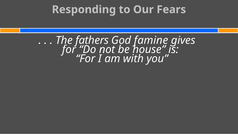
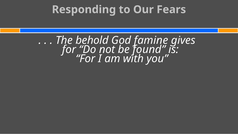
fathers: fathers -> behold (92, 40)
house: house -> found (149, 49)
